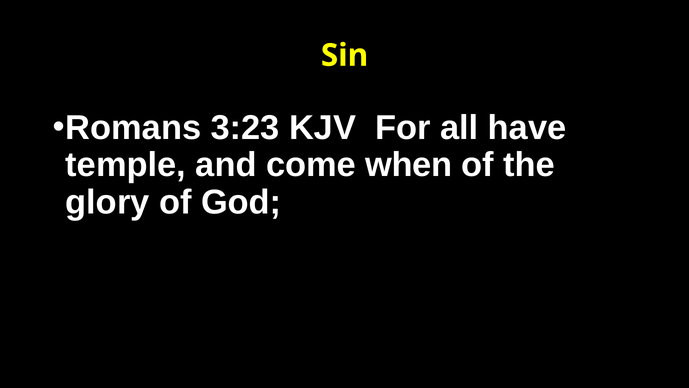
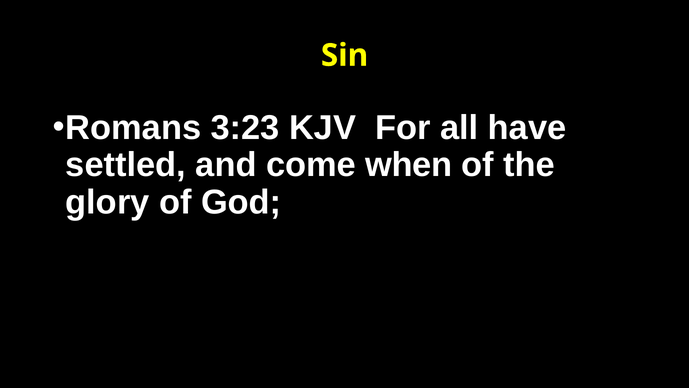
temple: temple -> settled (126, 165)
